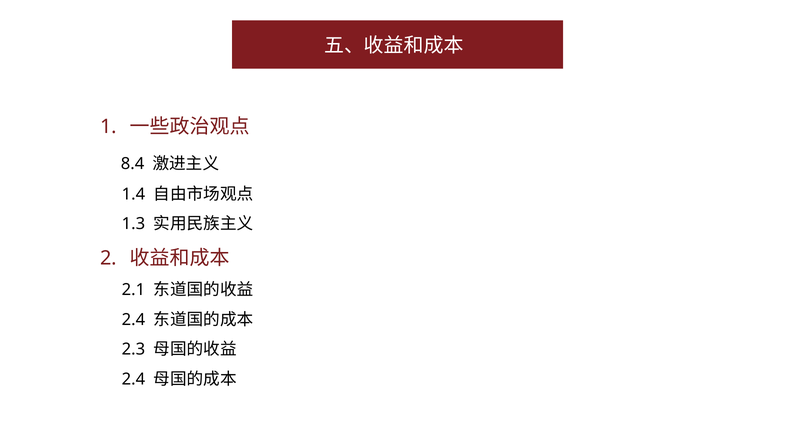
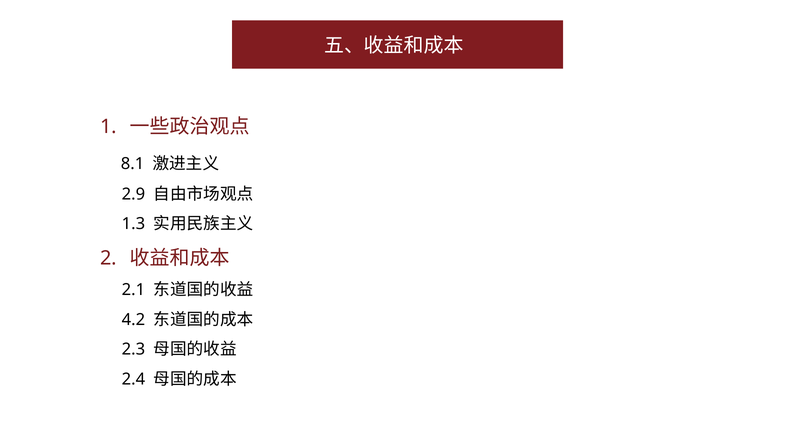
8.4: 8.4 -> 8.1 (133, 164)
1.4: 1.4 -> 2.9 (133, 194)
2.4: 2.4 -> 4.2 (133, 320)
